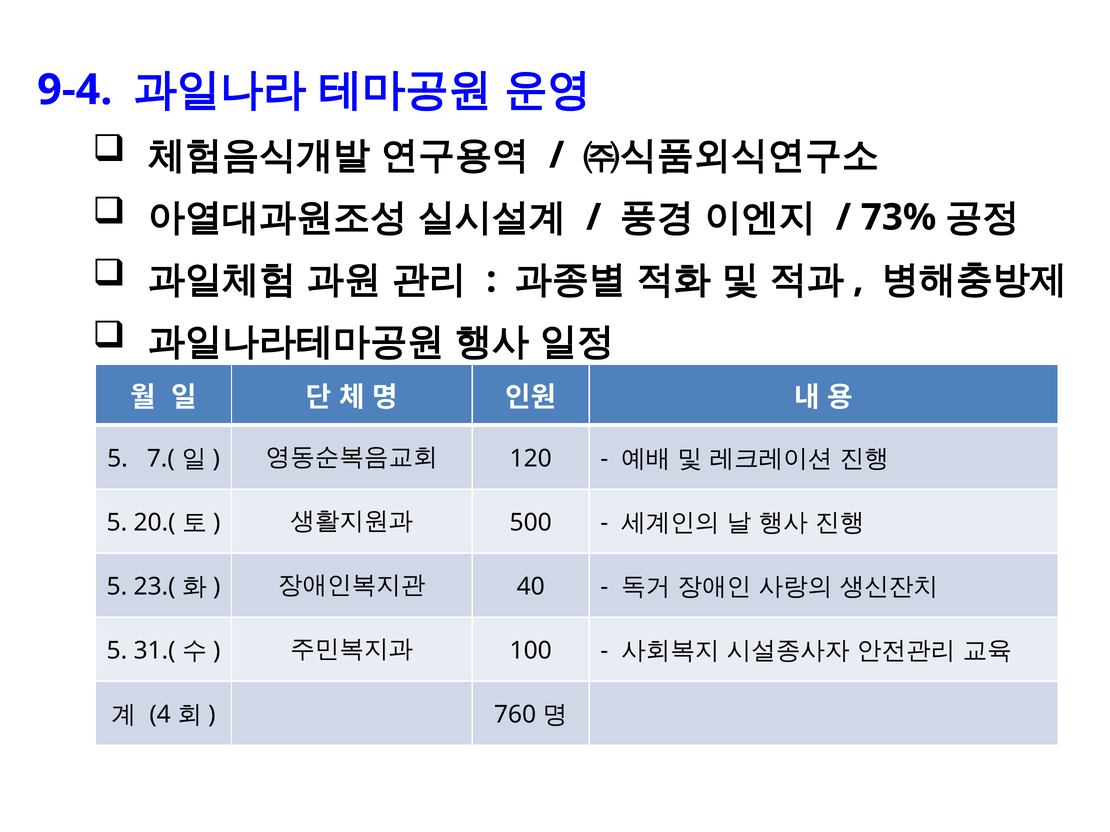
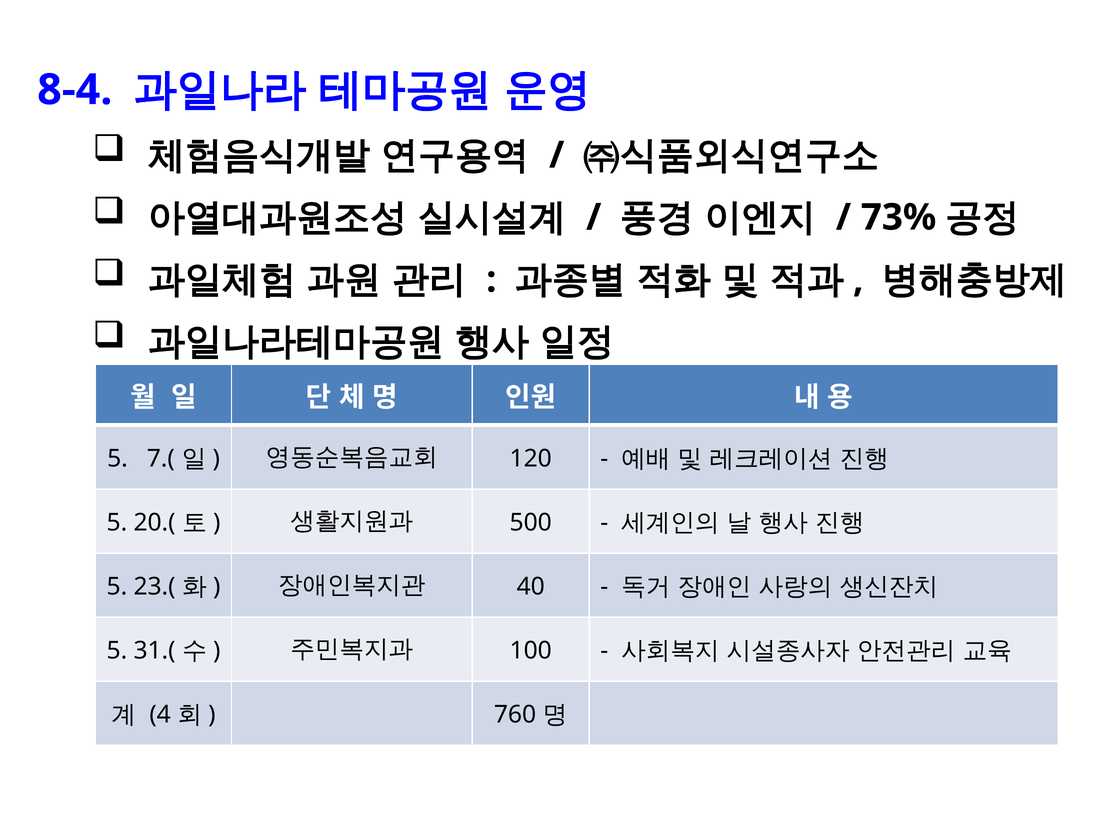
9-4: 9-4 -> 8-4 (75, 90)
